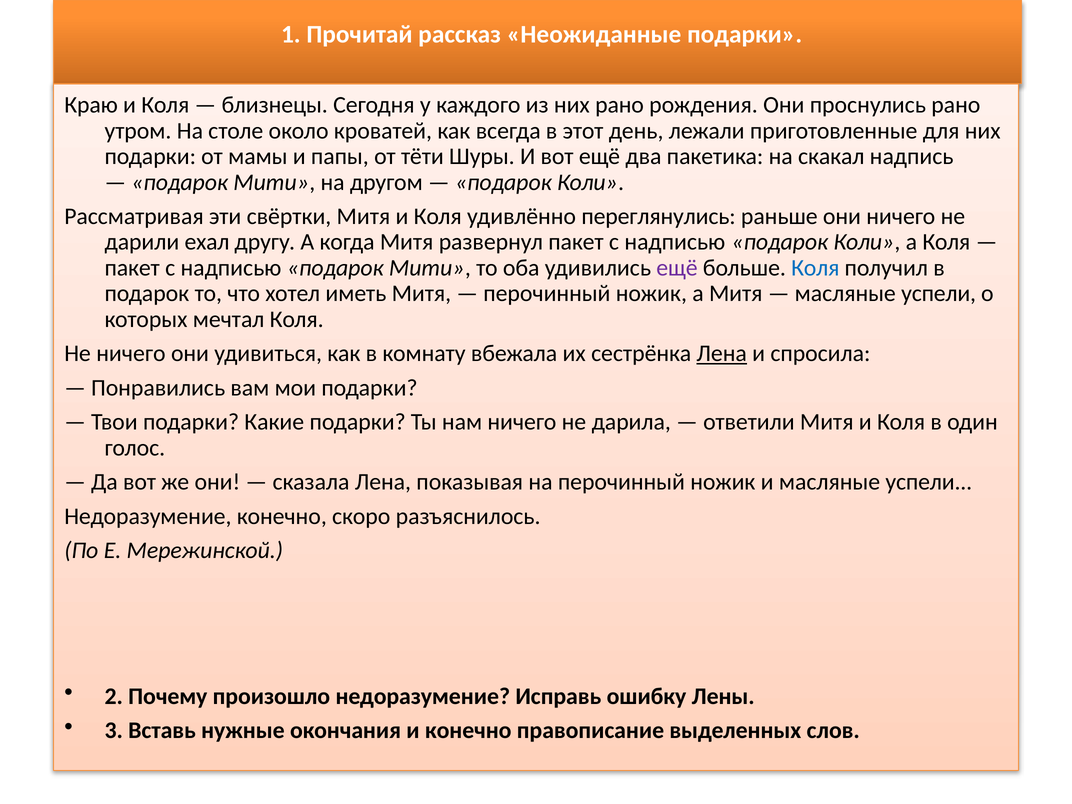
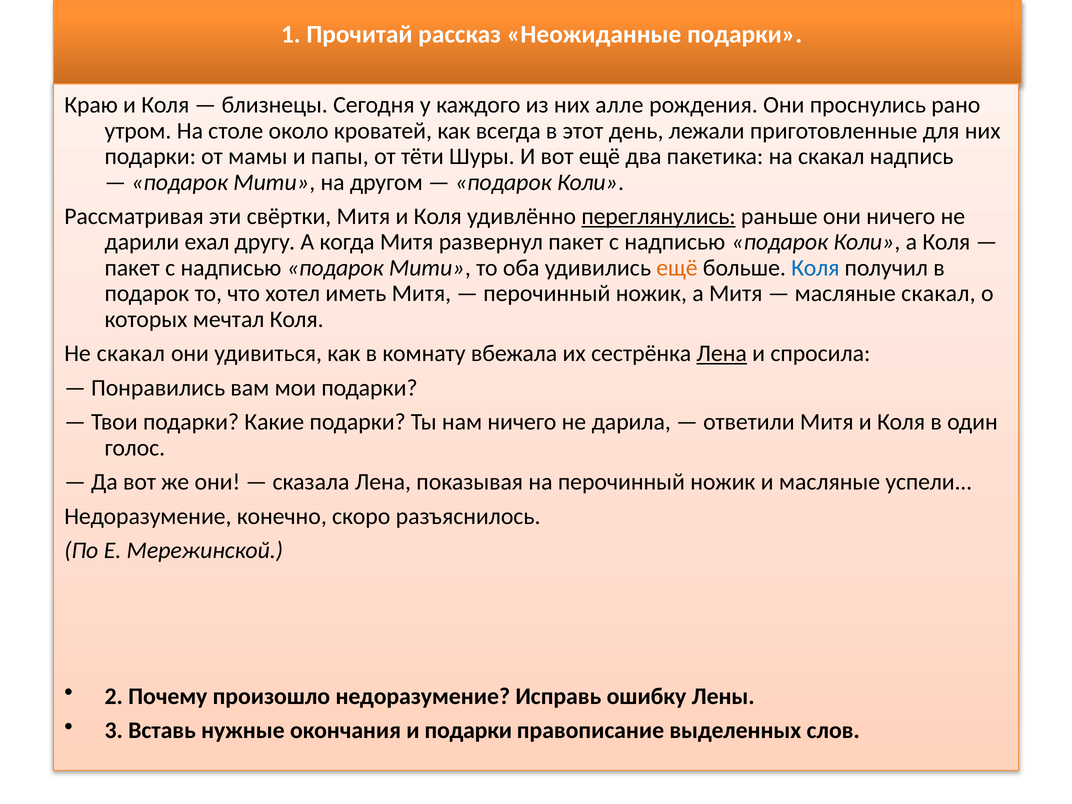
них рано: рано -> алле (619, 105)
переглянулись underline: none -> present (659, 216)
ещё colour: purple -> orange (677, 268)
успели: успели -> скакал (938, 294)
Не ничего: ничего -> скакал (131, 354)
и конечно: конечно -> подарки (468, 731)
